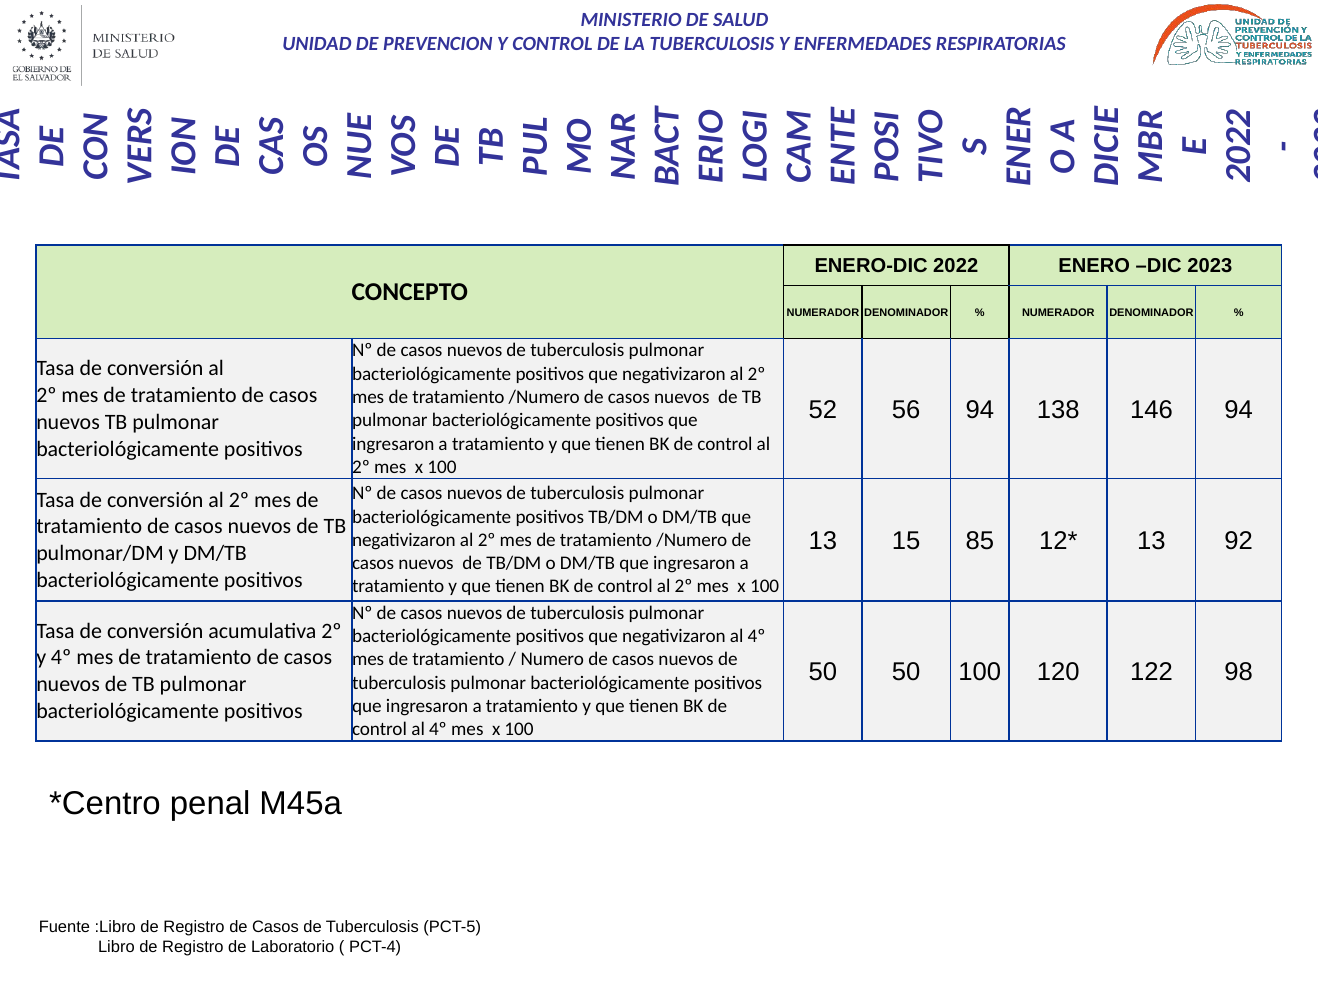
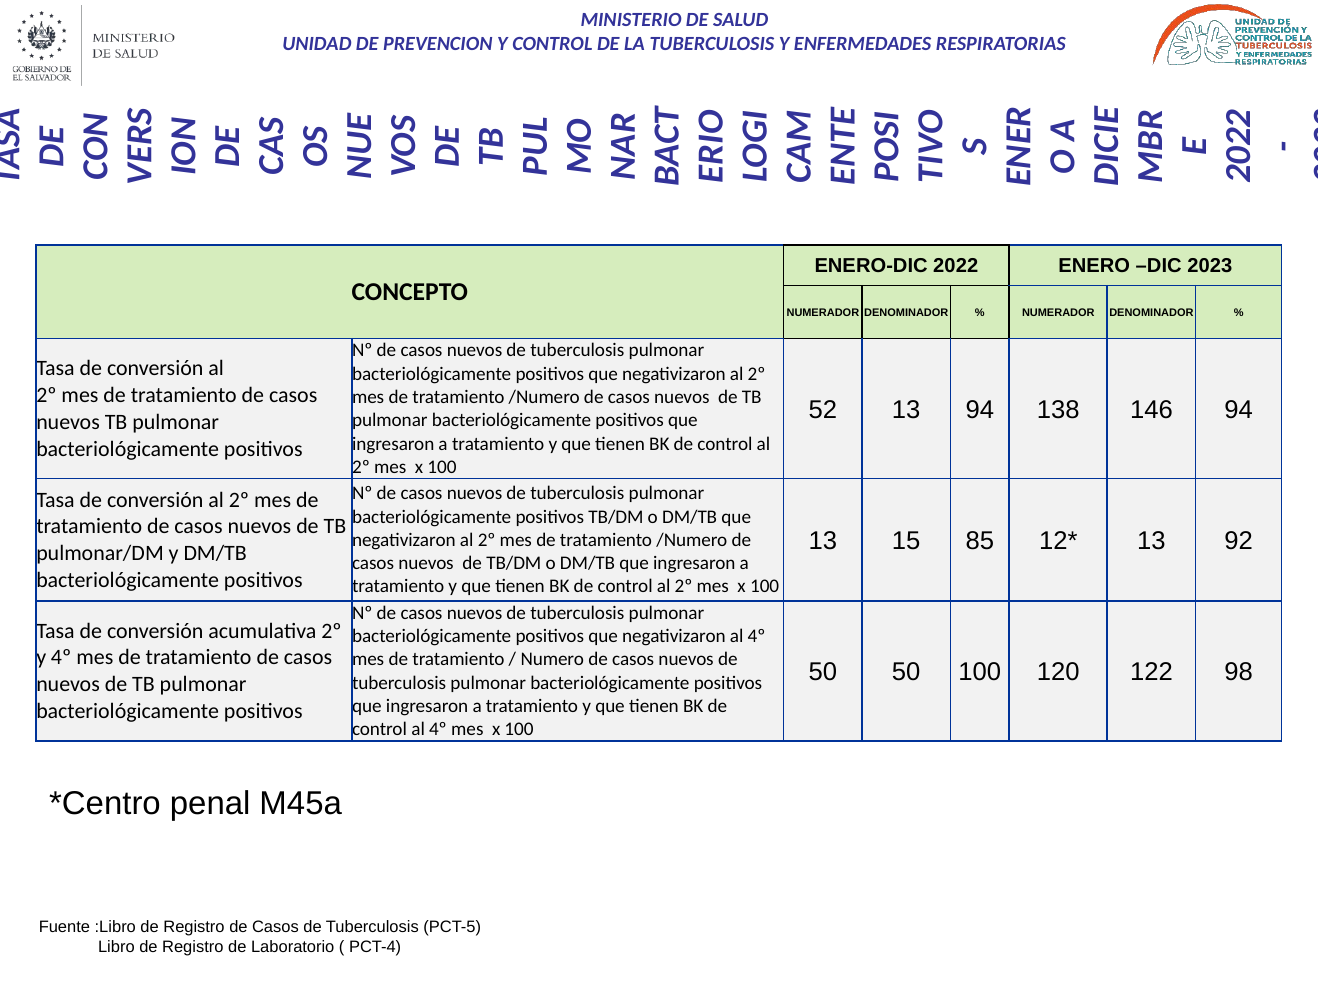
52 56: 56 -> 13 (906, 410)
